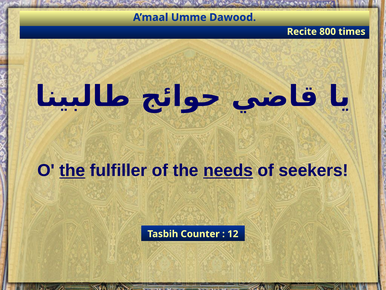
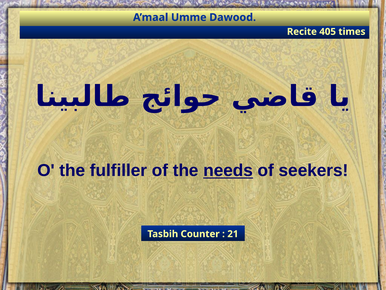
800: 800 -> 405 (328, 32)
the underline: present -> none (72, 170)
12: 12 -> 21 (233, 234)
